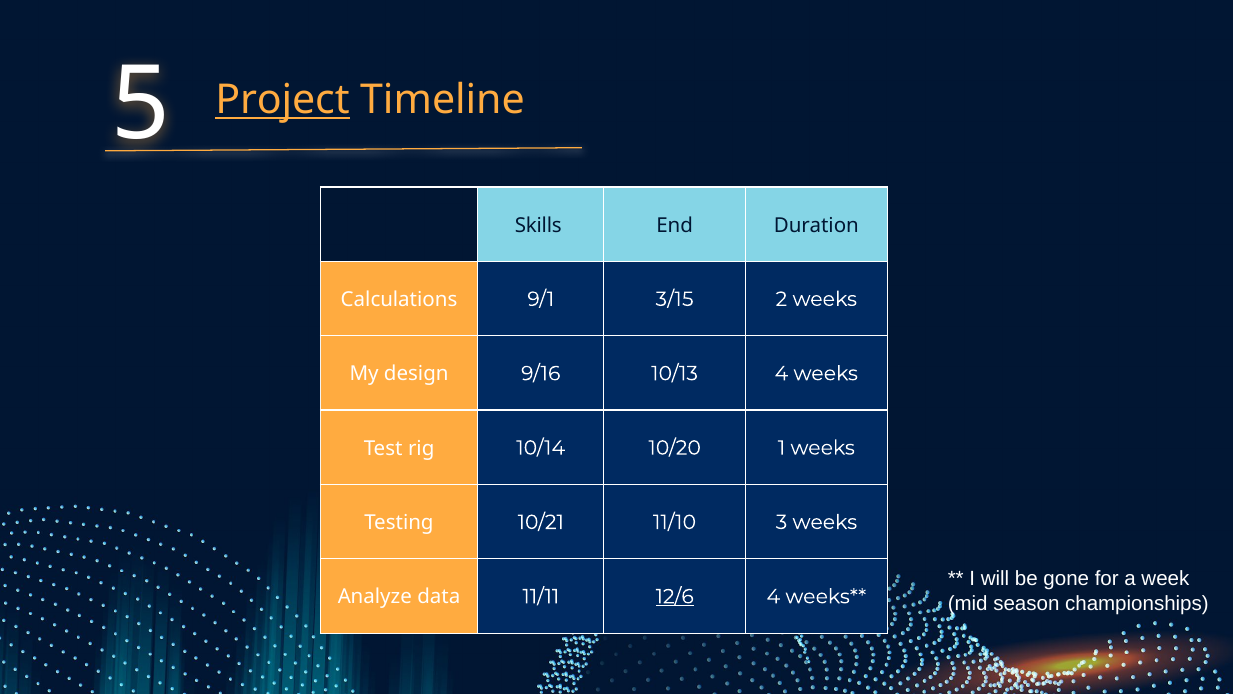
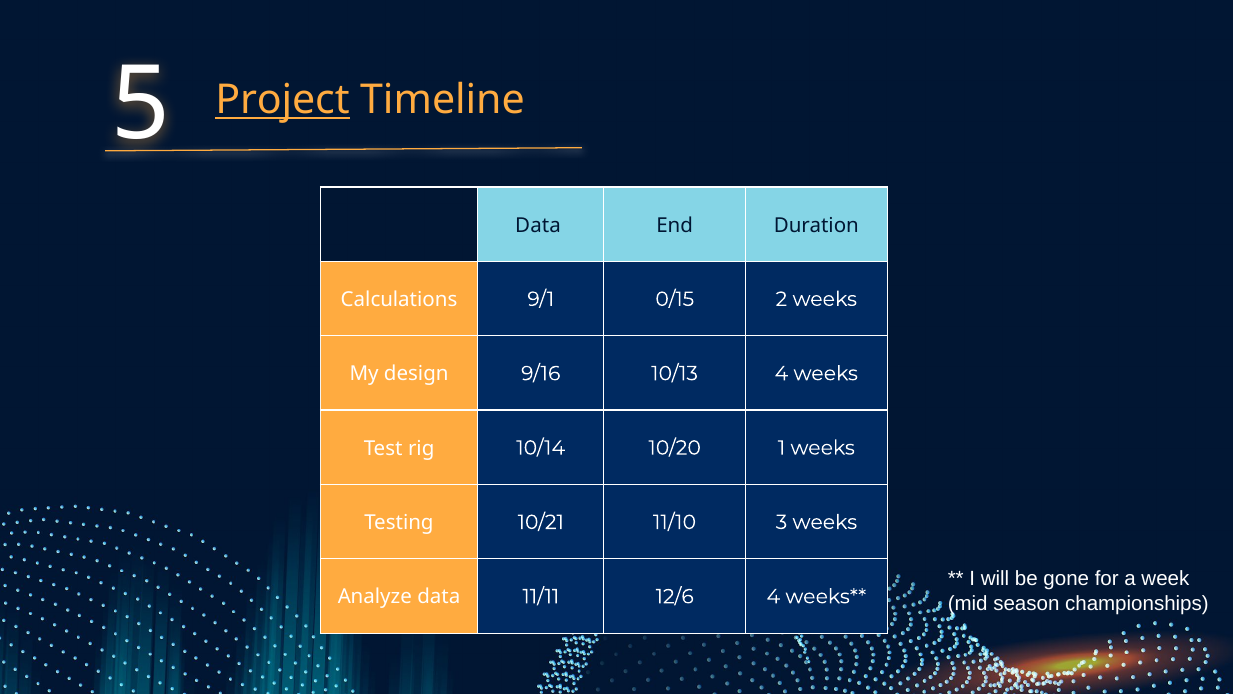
Skills: Skills -> Data (538, 225)
3/15: 3/15 -> 0/15 (675, 299)
12/6 underline: present -> none (675, 596)
